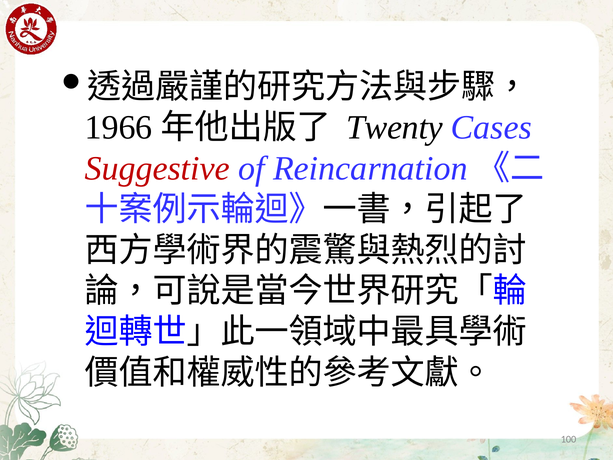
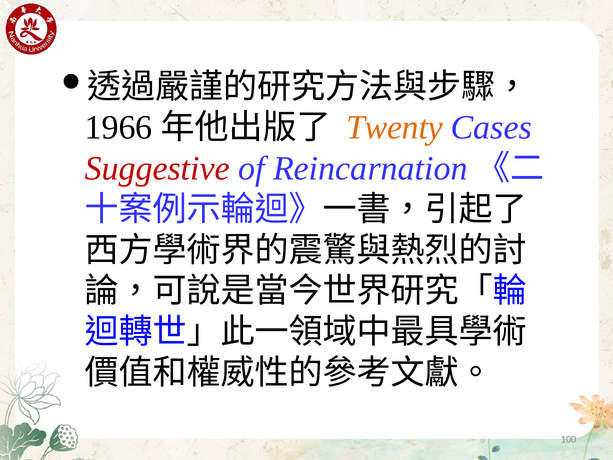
Twenty colour: black -> orange (395, 128)
